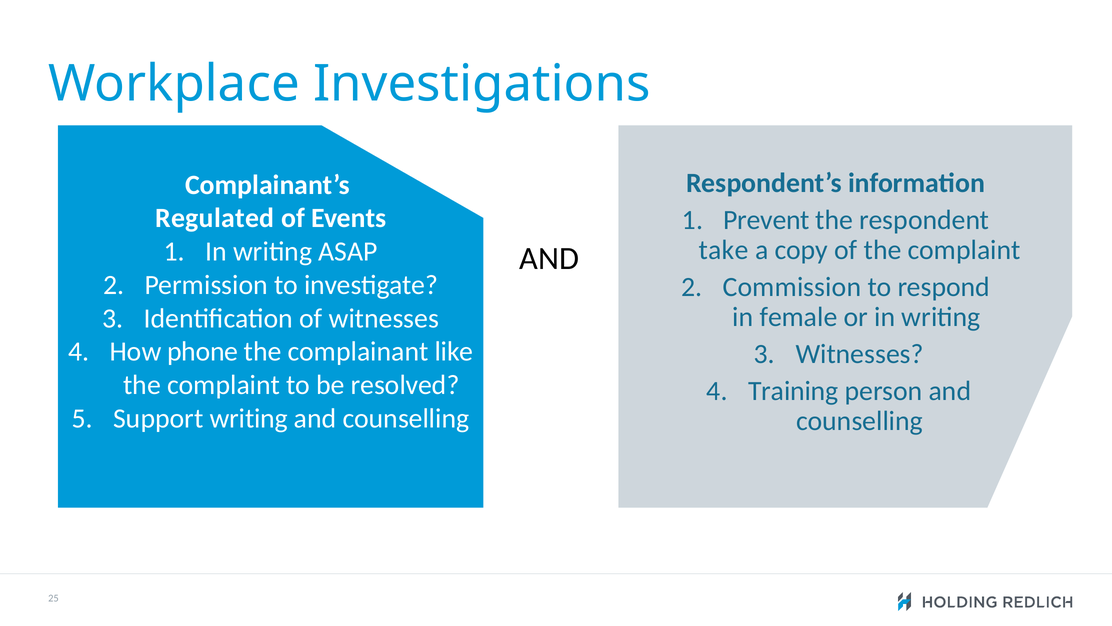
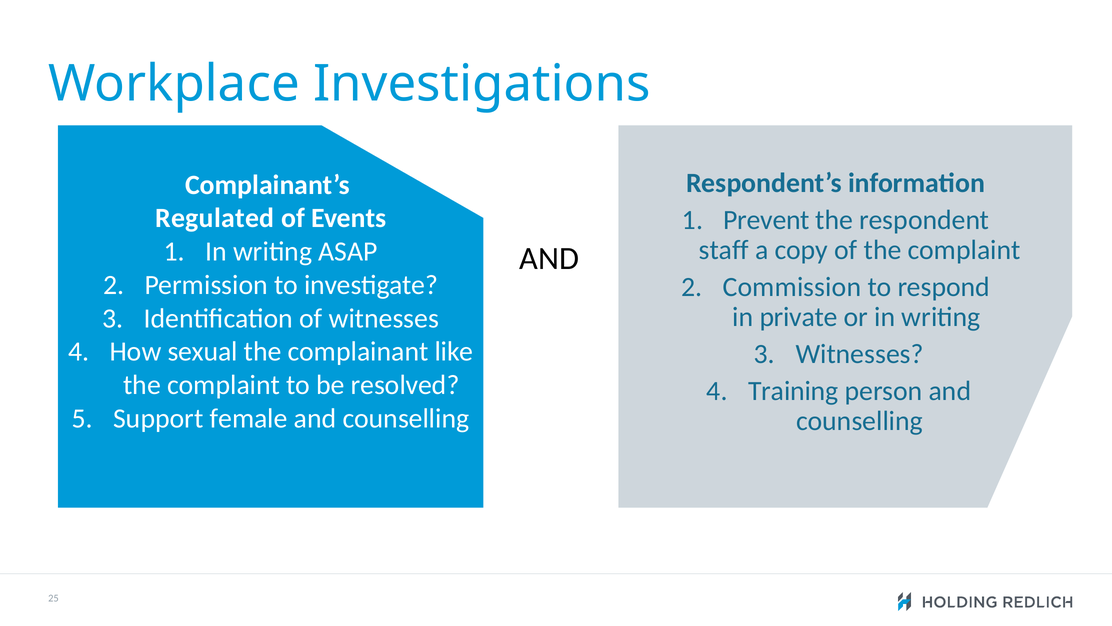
take: take -> staff (724, 250)
female: female -> private (799, 317)
phone: phone -> sexual (203, 352)
Support writing: writing -> female (249, 418)
